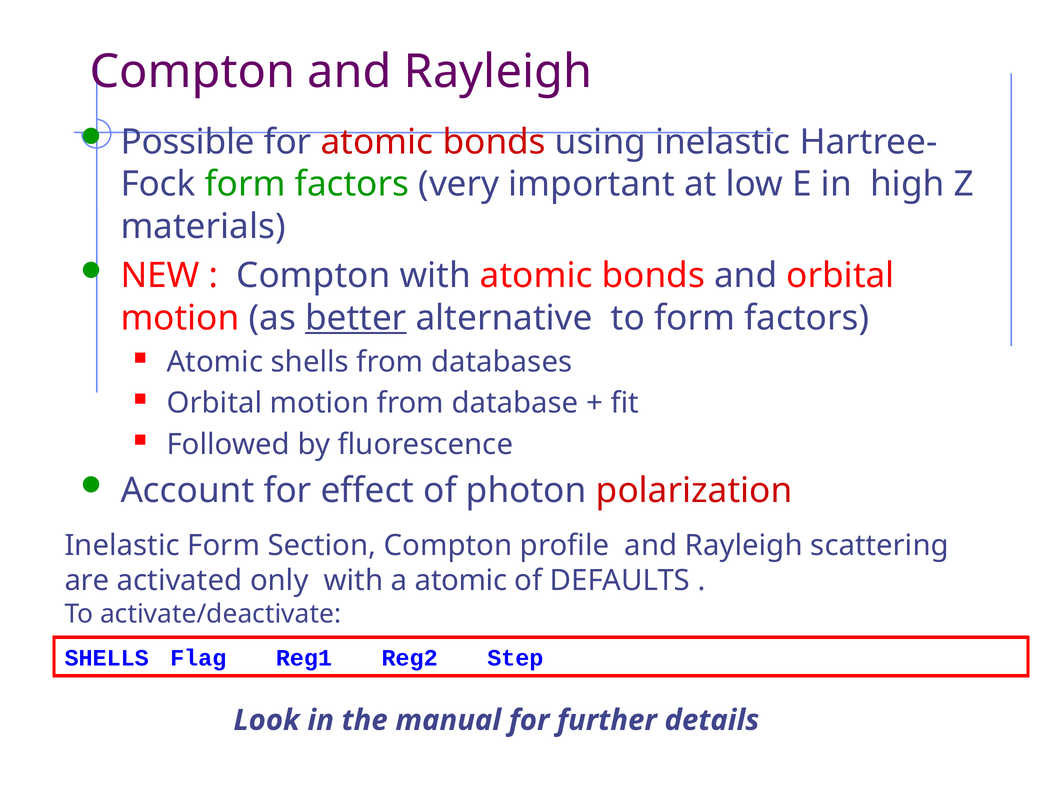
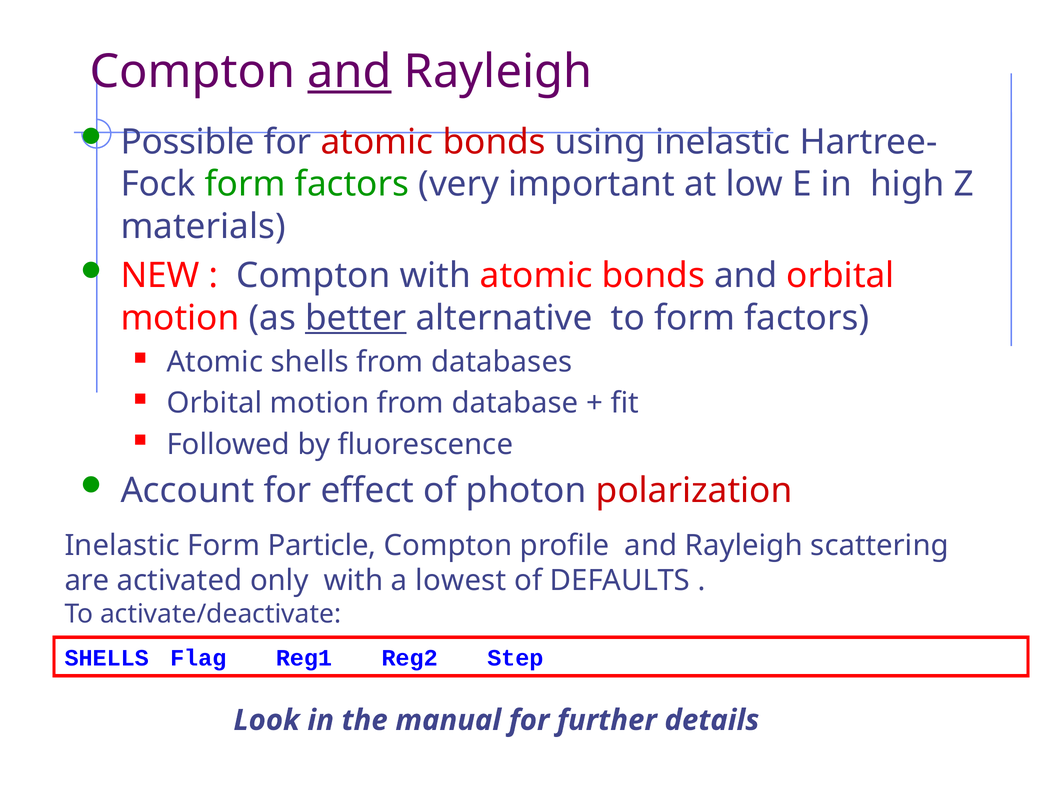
and underline: none -> present (350, 72)
Section: Section -> Particle (322, 546)
a atomic: atomic -> lowest (461, 581)
